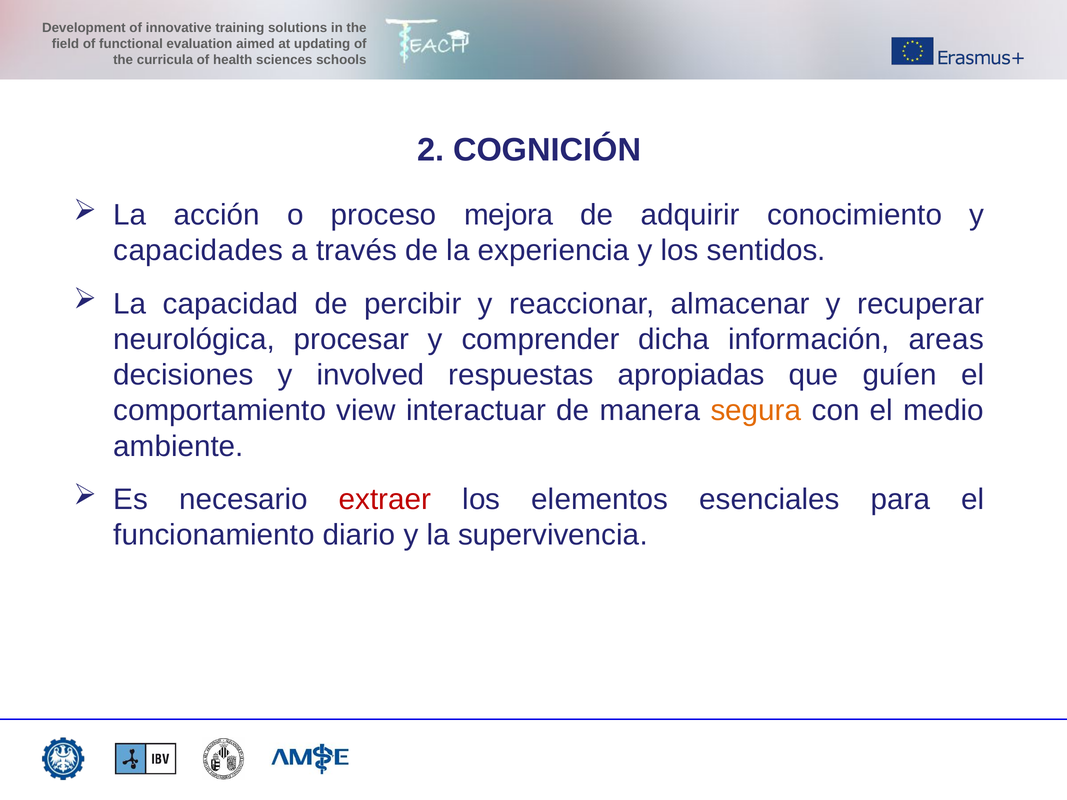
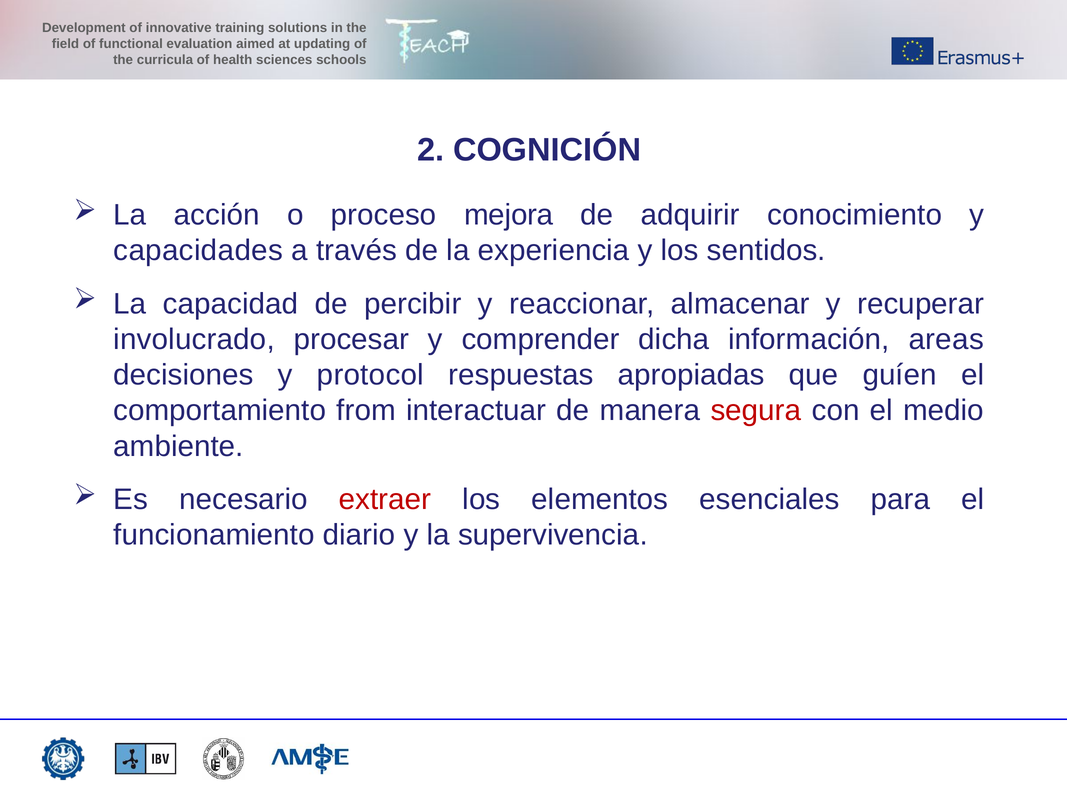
neurológica: neurológica -> involucrado (194, 340)
involved: involved -> protocol (370, 375)
view: view -> from (366, 411)
segura colour: orange -> red (756, 411)
